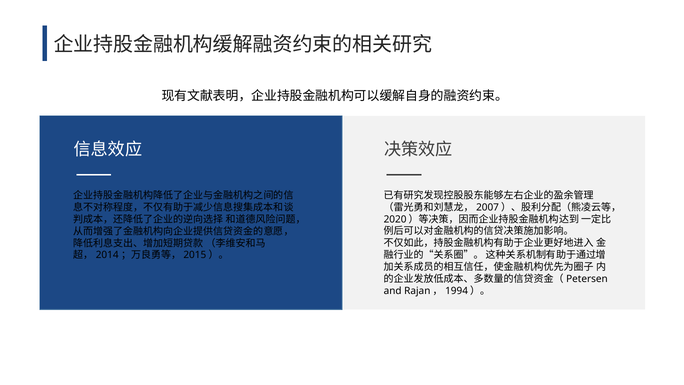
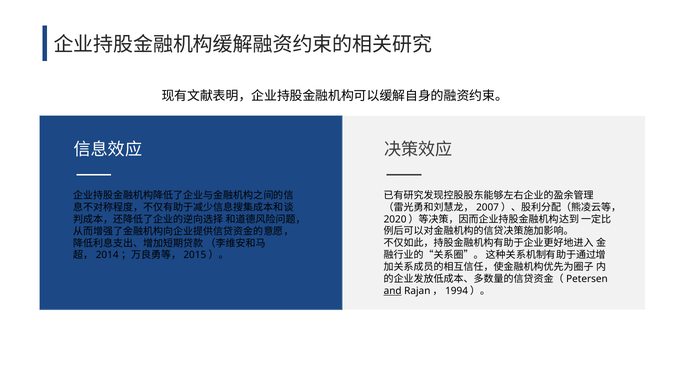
and underline: none -> present (393, 291)
